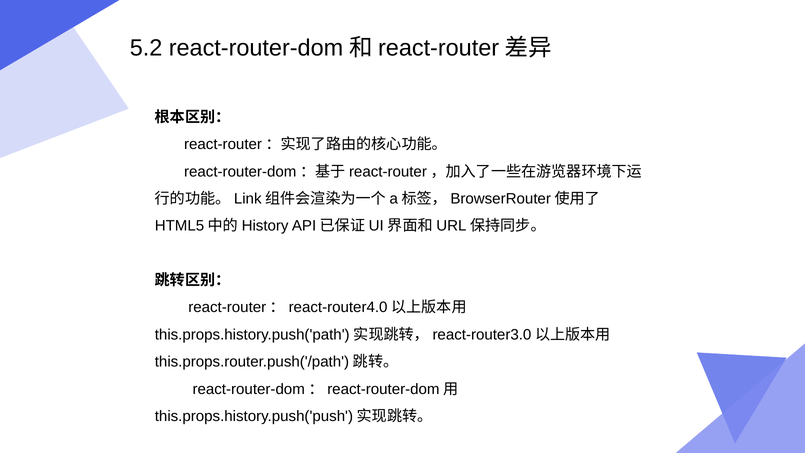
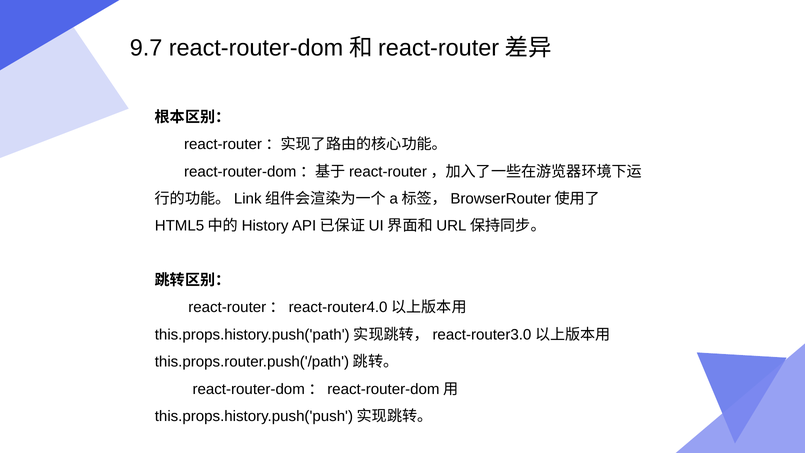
5.2: 5.2 -> 9.7 (146, 48)
